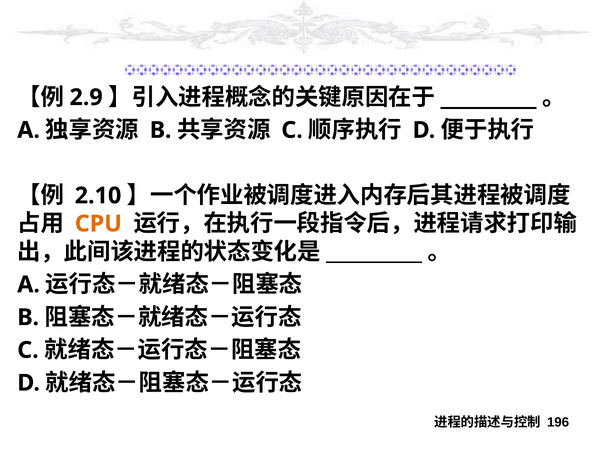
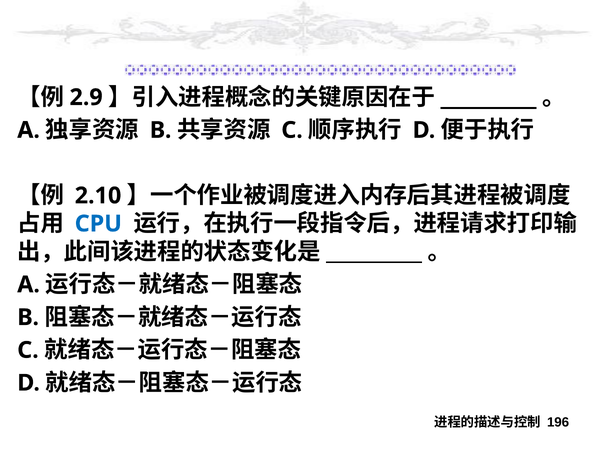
CPU colour: orange -> blue (98, 224)
